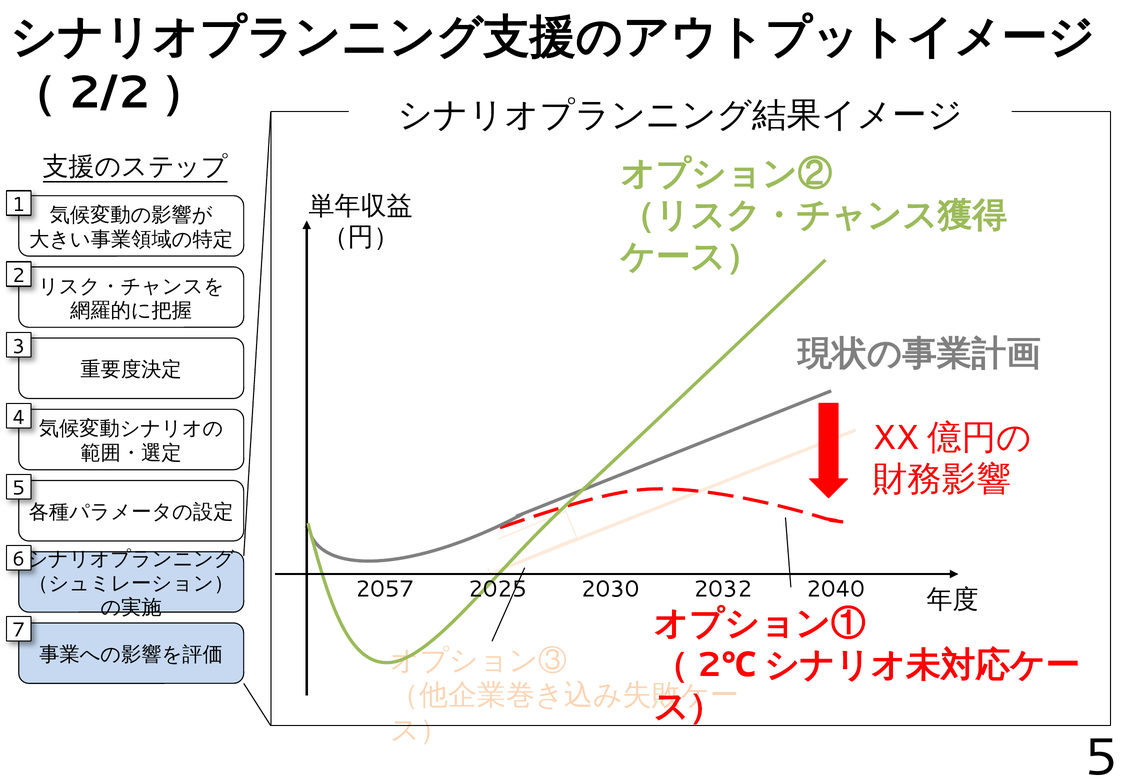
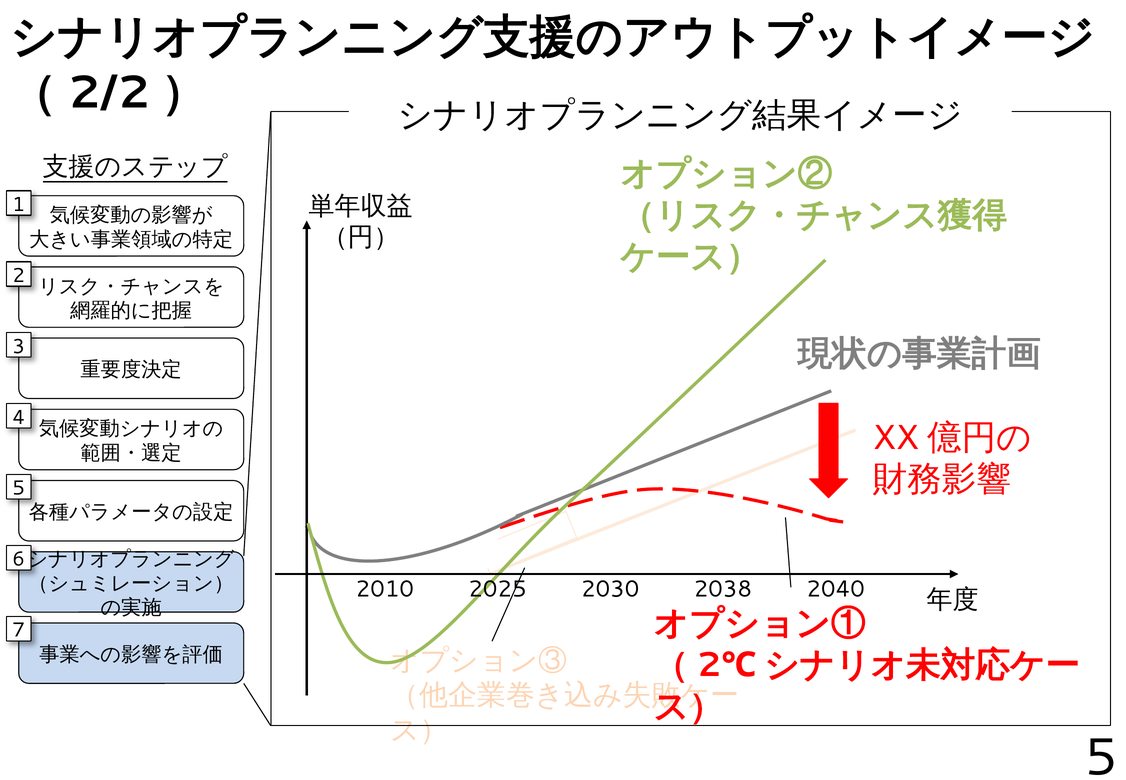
2057: 2057 -> 2010 (385, 589)
2032: 2032 -> 2038 (723, 589)
